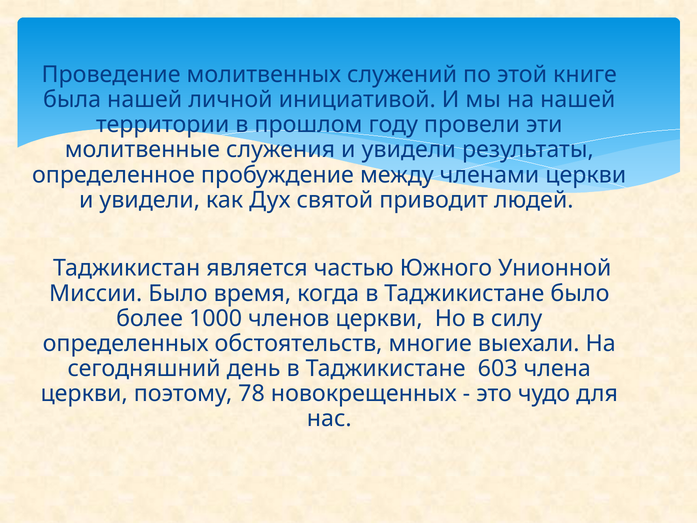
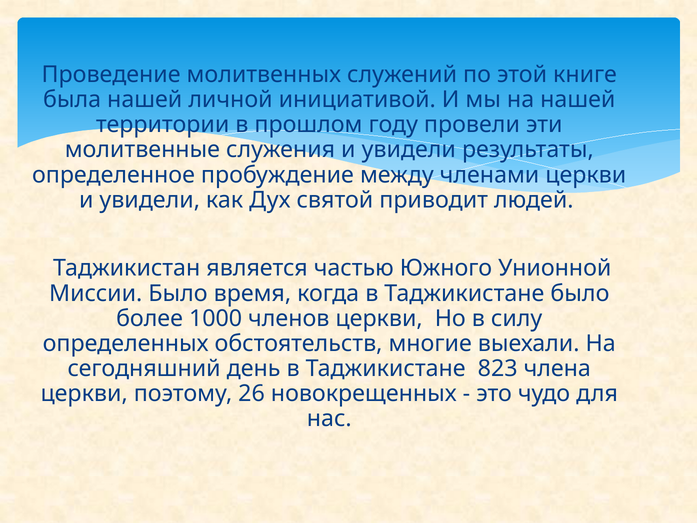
603: 603 -> 823 (498, 368)
78: 78 -> 26 (252, 394)
